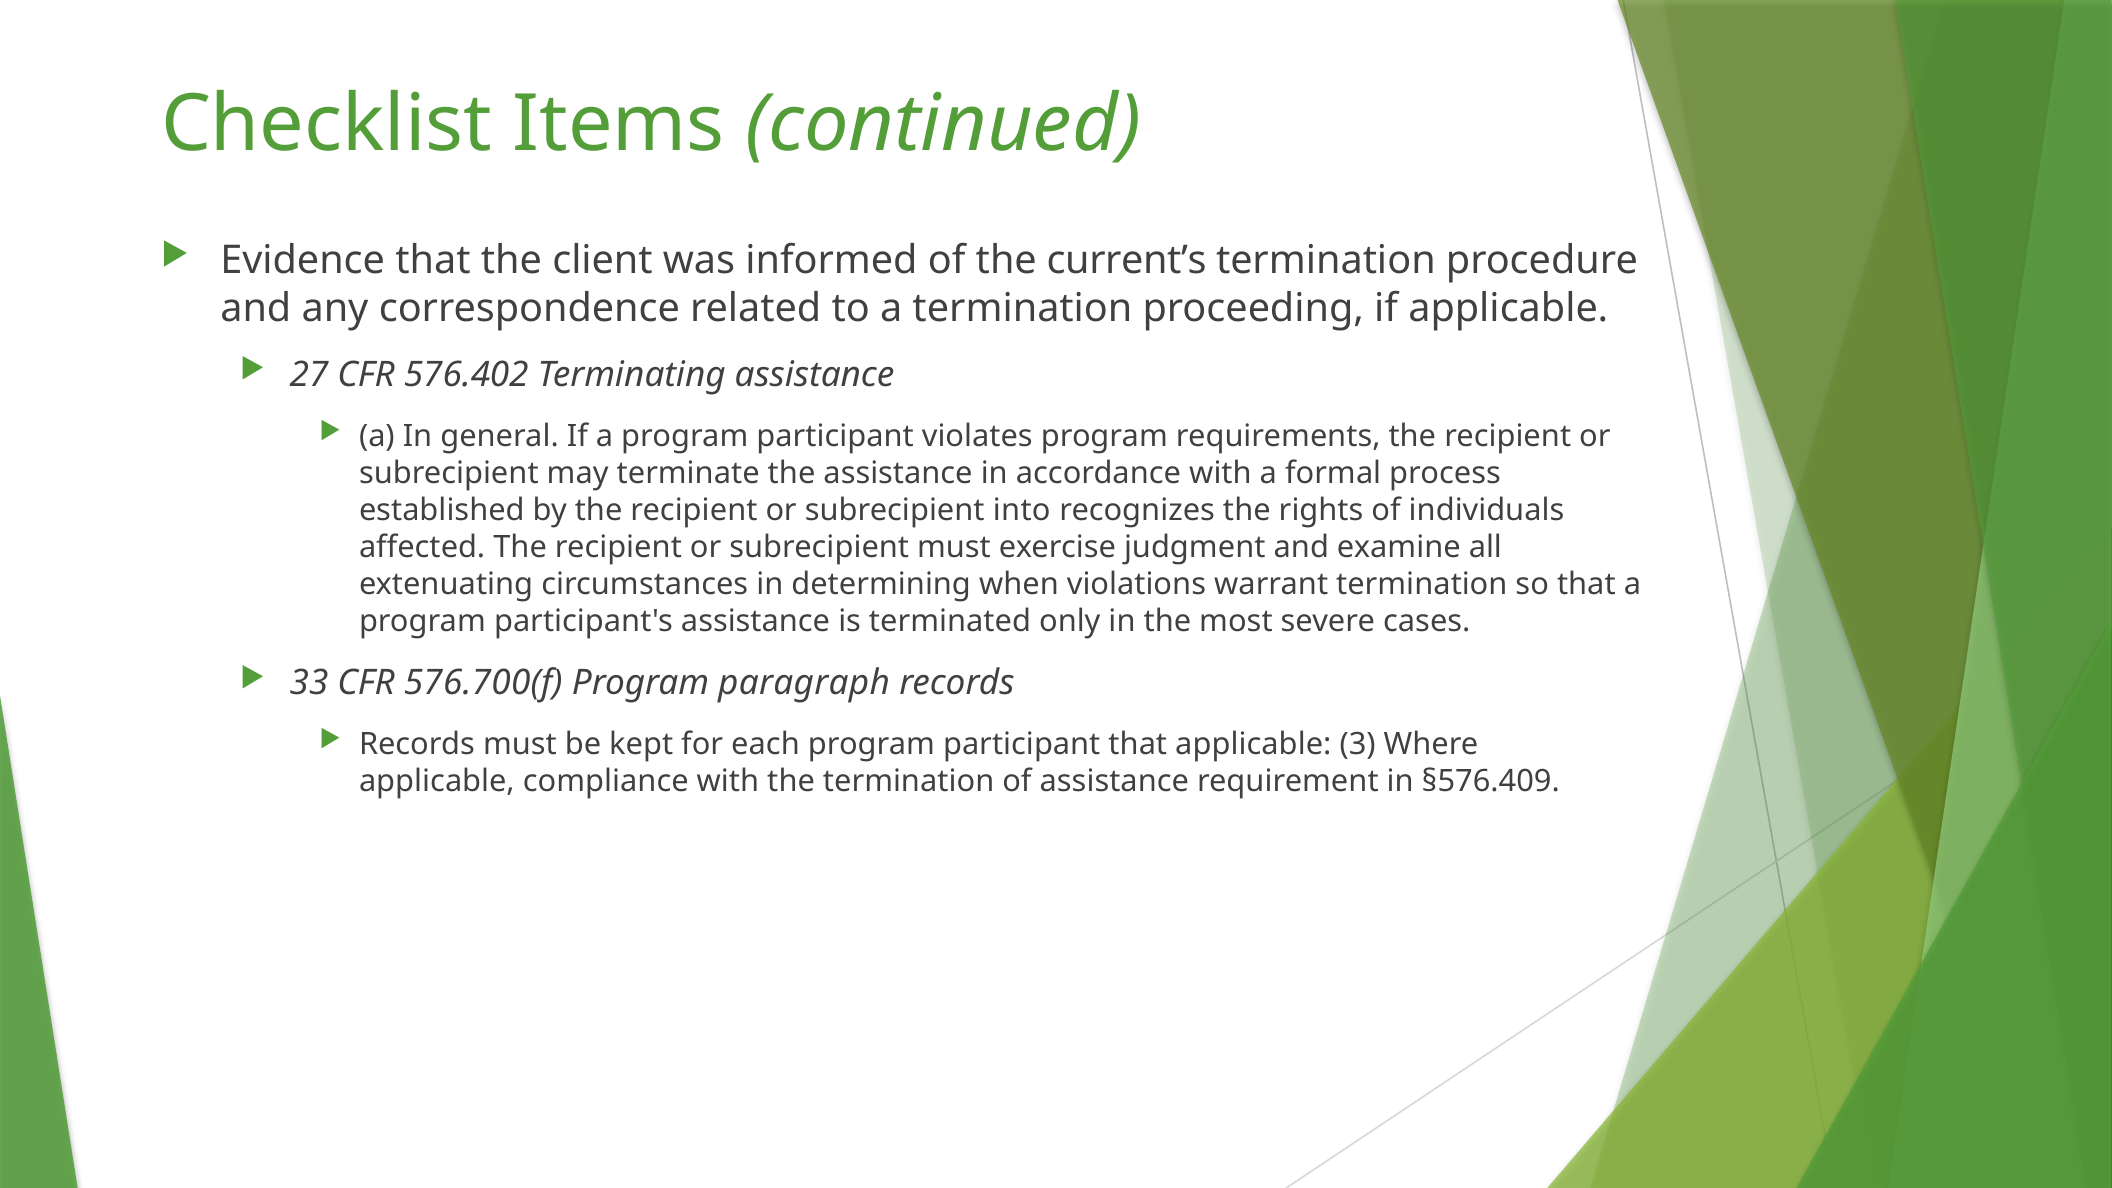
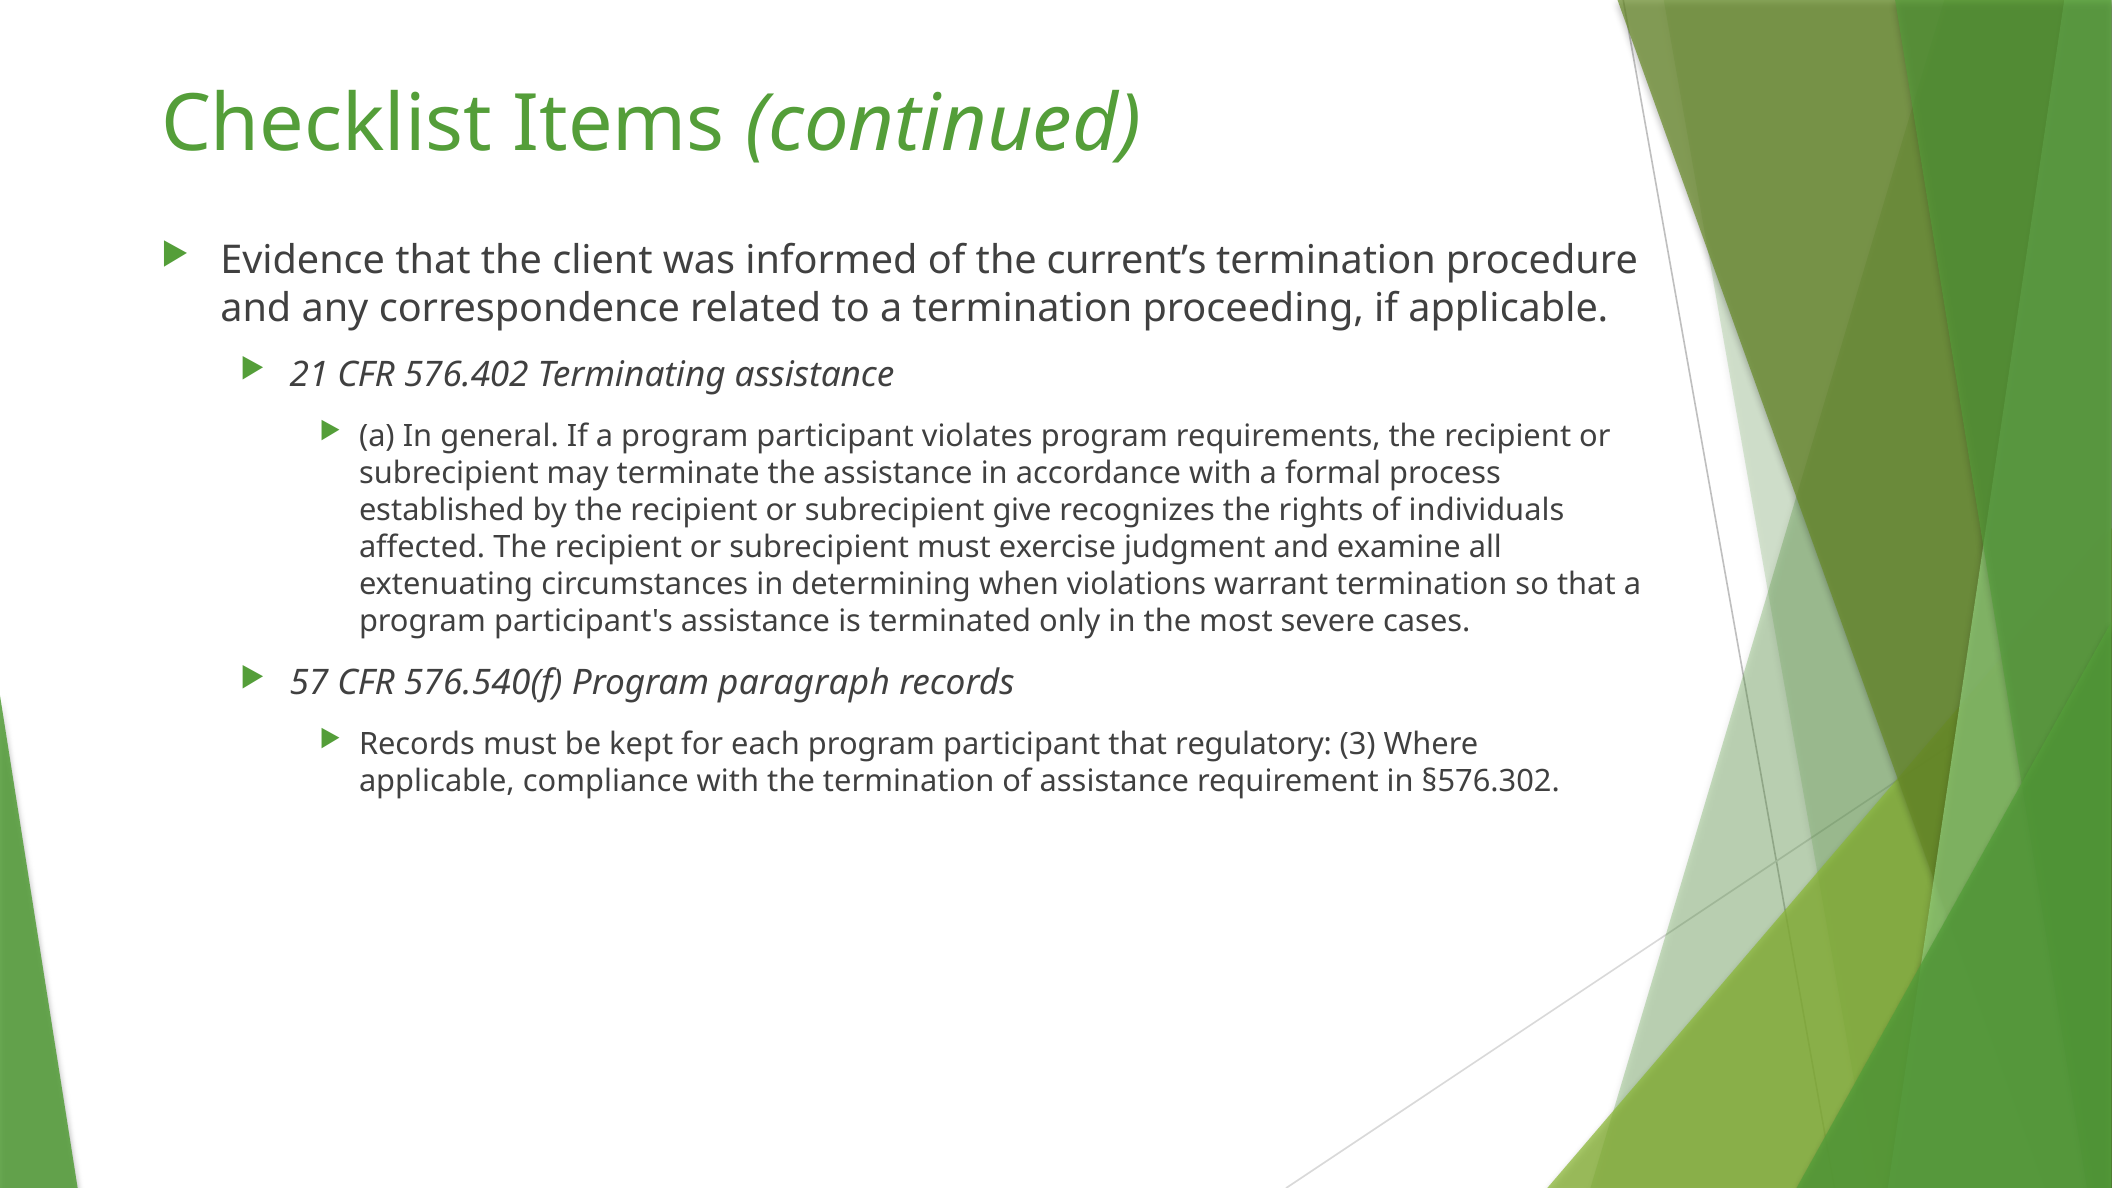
27: 27 -> 21 (309, 375)
into: into -> give (1022, 510)
33: 33 -> 57 (309, 683)
576.700(f: 576.700(f -> 576.540(f (483, 683)
that applicable: applicable -> regulatory (1254, 744)
§576.409: §576.409 -> §576.302 (1491, 781)
